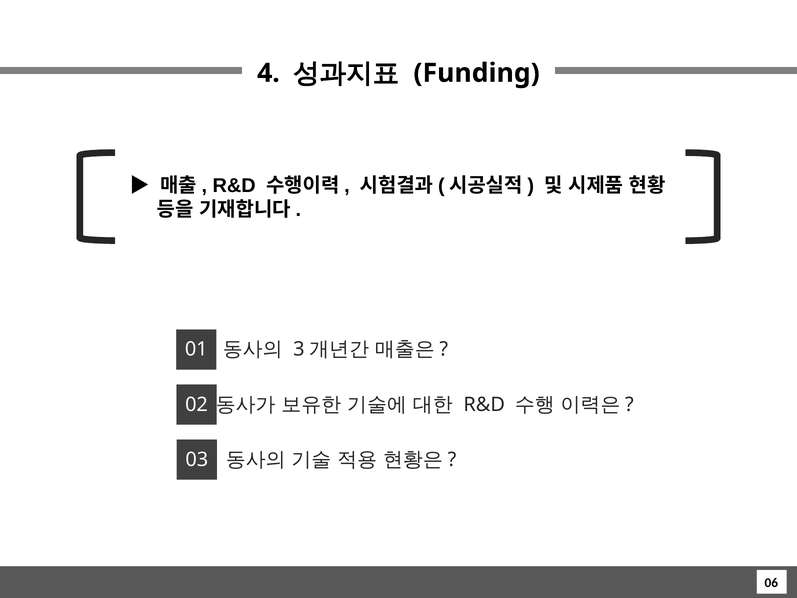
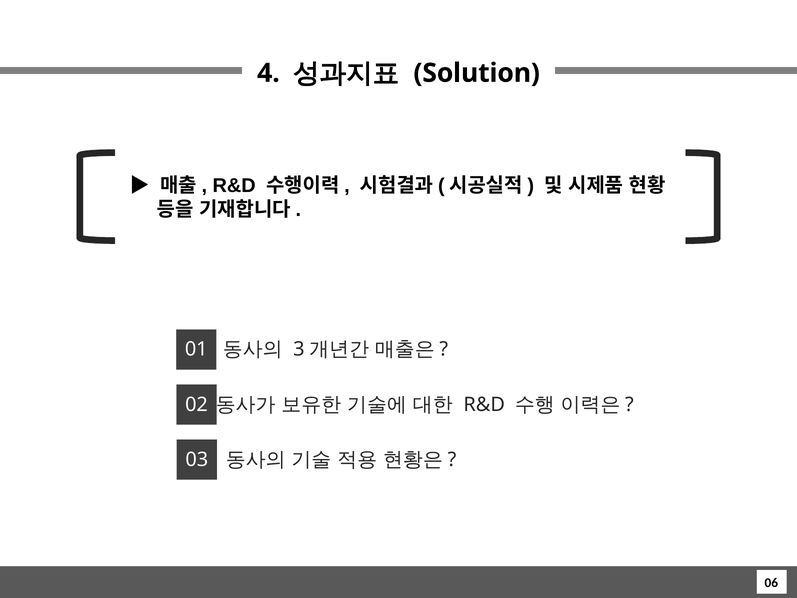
Funding: Funding -> Solution (477, 73)
